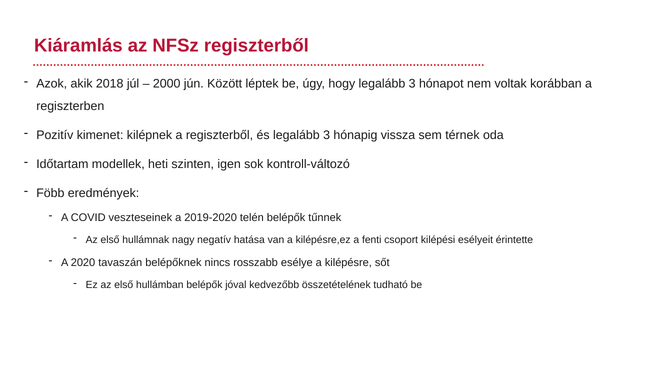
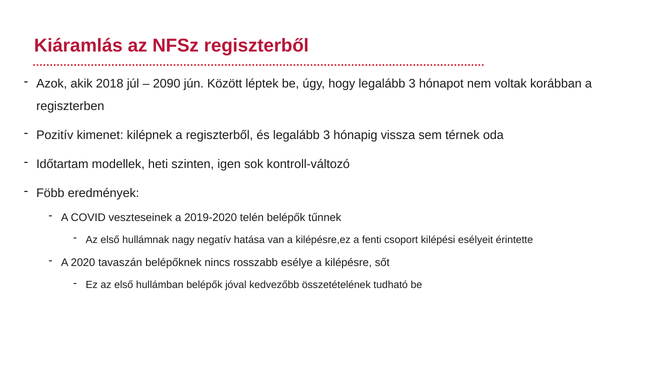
2000: 2000 -> 2090 (167, 84)
